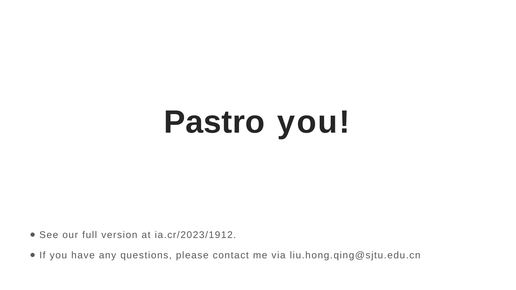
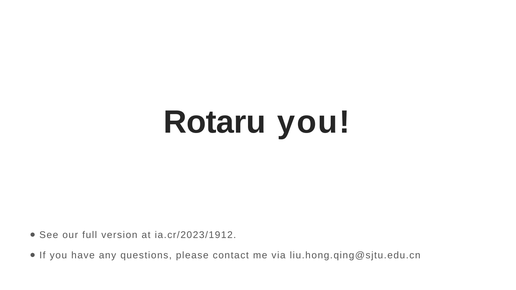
Pastro: Pastro -> Rotaru (215, 122)
